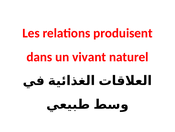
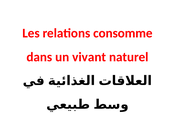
produisent: produisent -> consomme (123, 33)
